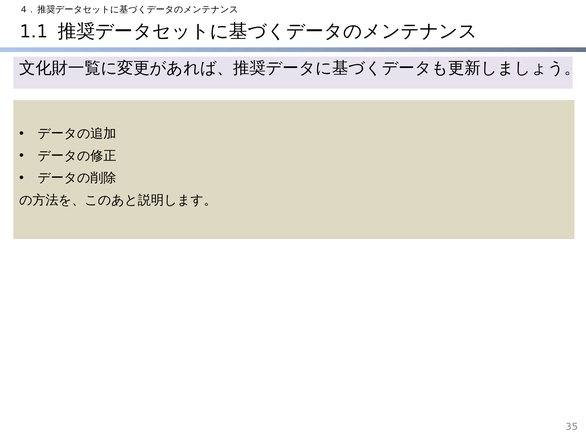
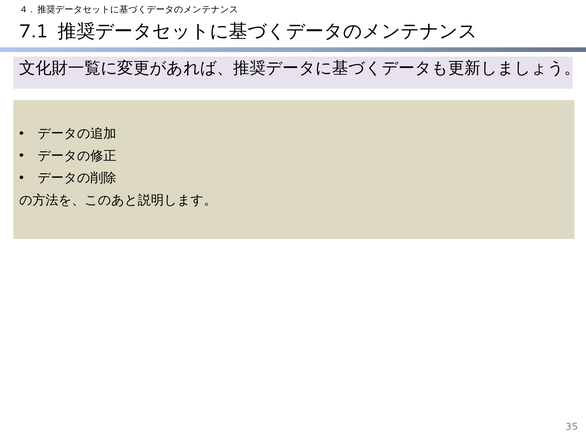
1.1: 1.1 -> 7.1 (34, 32)
